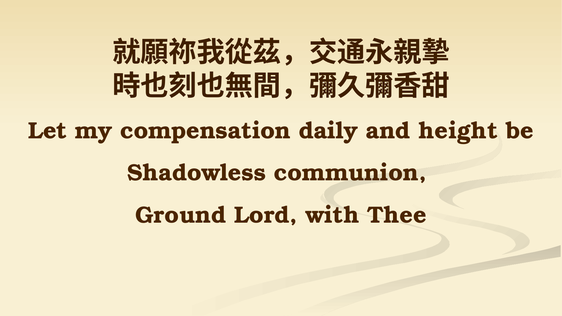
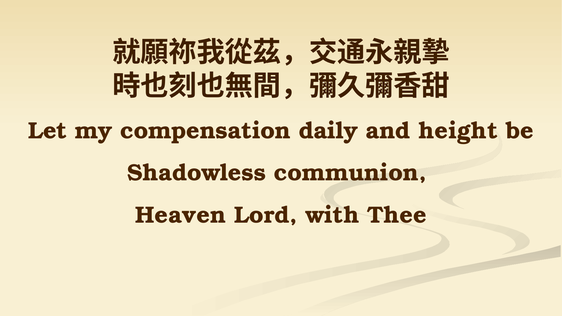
Ground: Ground -> Heaven (181, 215)
